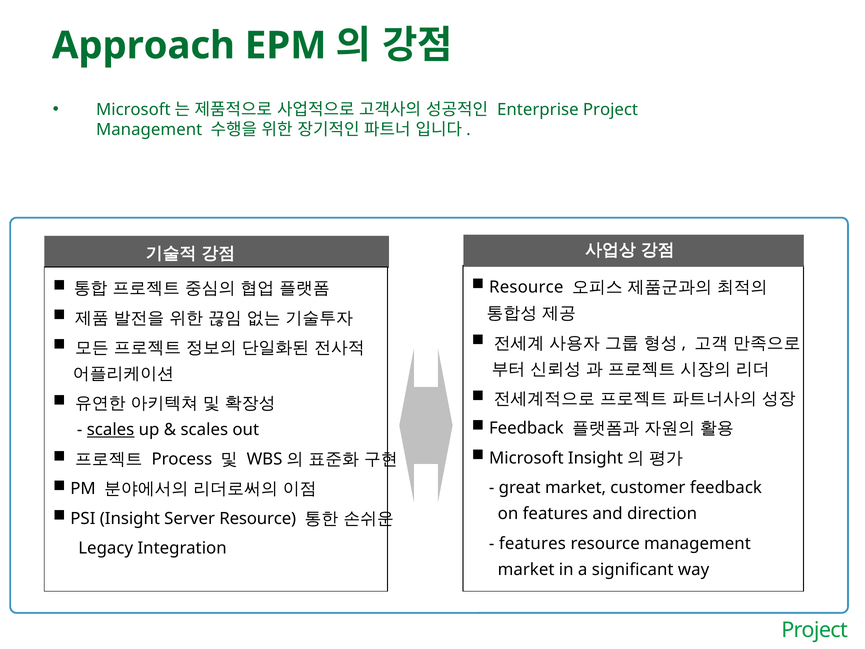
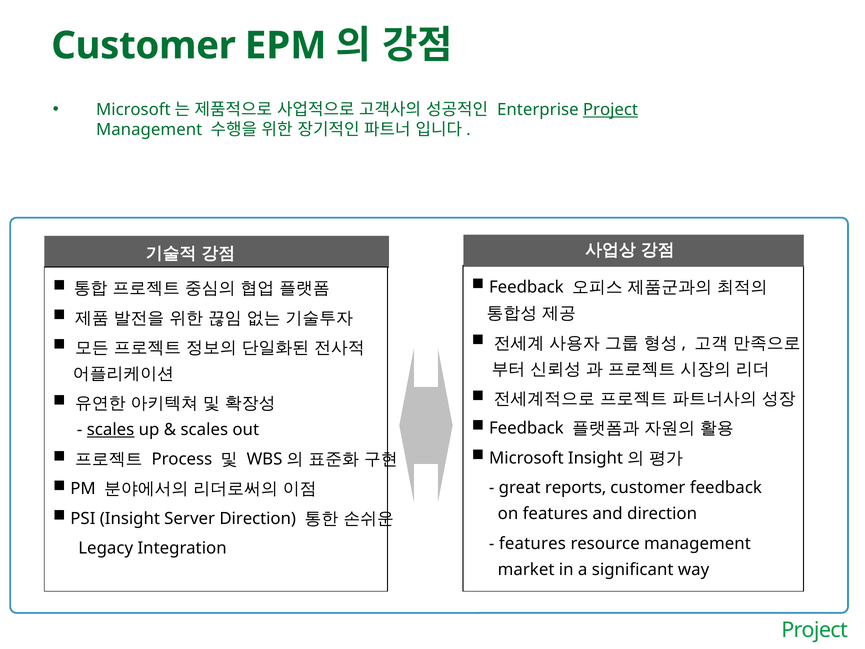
Approach: Approach -> Customer (144, 46)
Project underline: none -> present (610, 110)
Resource: Resource -> Feedback (526, 287)
great market: market -> reports (576, 487)
Server Resource: Resource -> Direction (258, 518)
